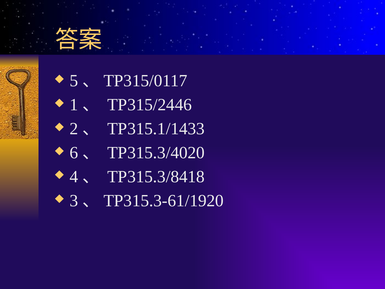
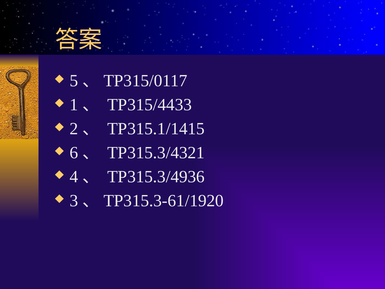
TP315/2446: TP315/2446 -> TP315/4433 (150, 105)
TP315.1/1433: TP315.1/1433 -> TP315.1/1415 (156, 129)
TP315.3/4020: TP315.3/4020 -> TP315.3/4321 (156, 153)
TP315.3/8418: TP315.3/8418 -> TP315.3/4936 (156, 177)
